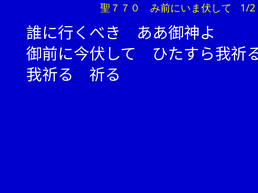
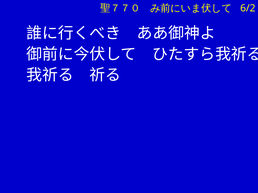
1/2: 1/2 -> 6/2 (248, 8)
